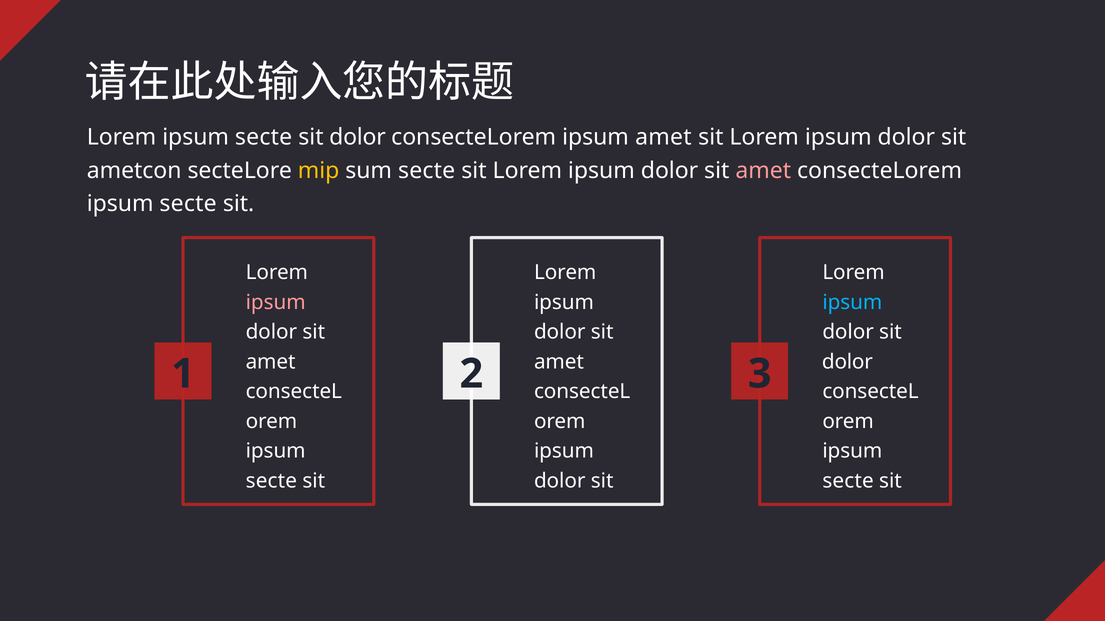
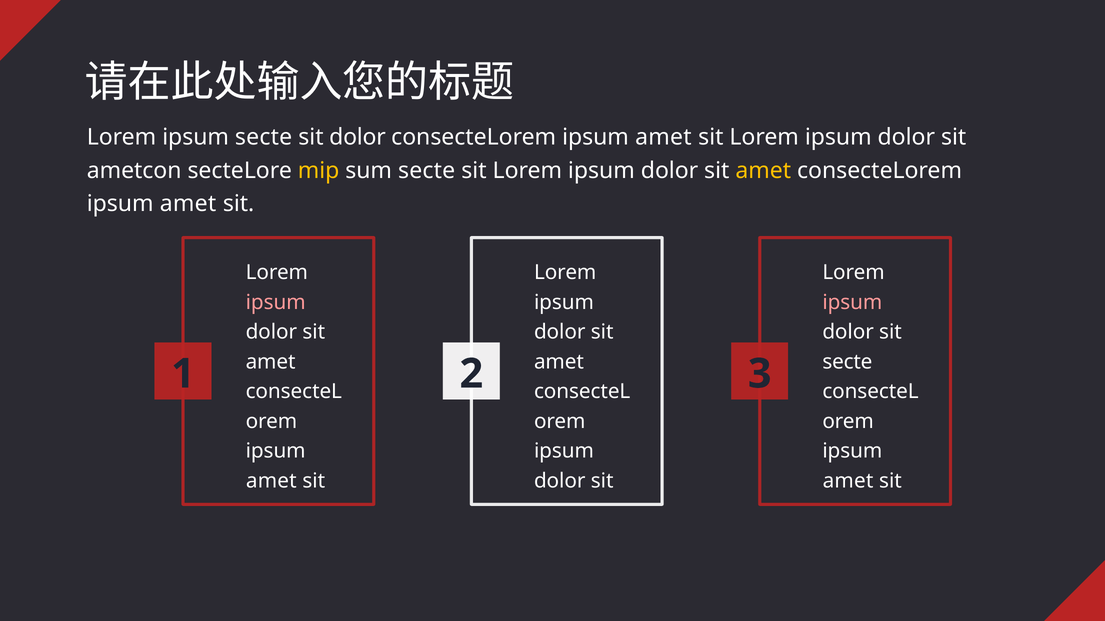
amet colour: pink -> yellow (763, 171)
secte: secte -> amet (188, 204)
ipsum colour: light blue -> pink (852, 303)
dolor: dolor -> secte (847, 362)
secte: secte -> amet (271, 481)
secte: secte -> amet (848, 481)
